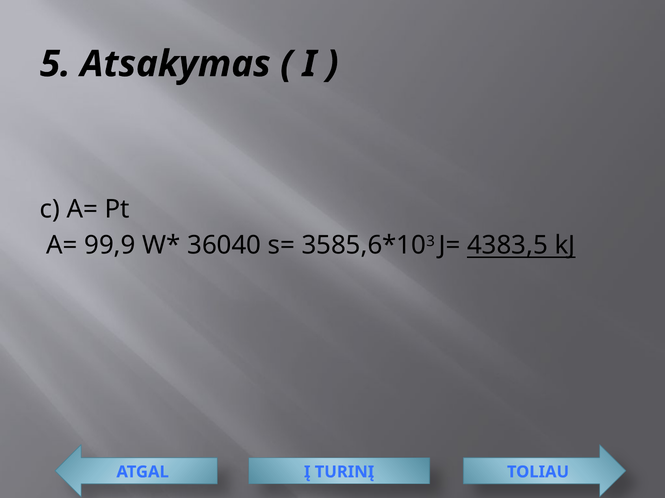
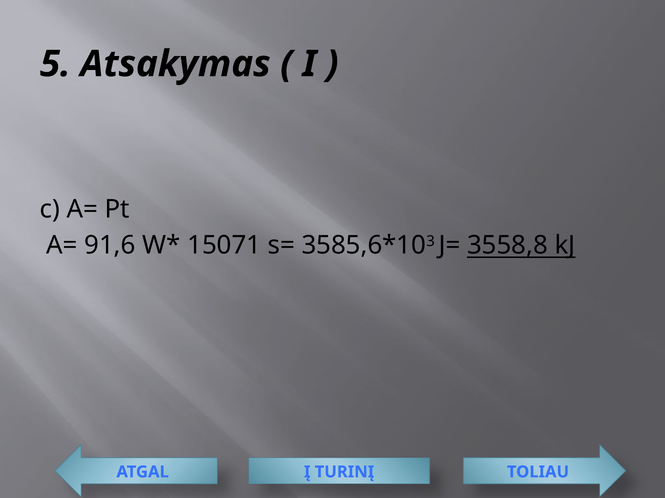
99,9: 99,9 -> 91,6 (110, 246)
36040: 36040 -> 15071 (224, 246)
4383,5: 4383,5 -> 3558,8 (508, 246)
